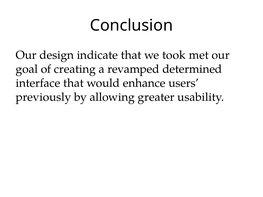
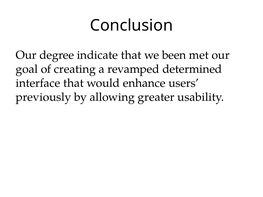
design: design -> degree (57, 55)
took: took -> been (174, 55)
